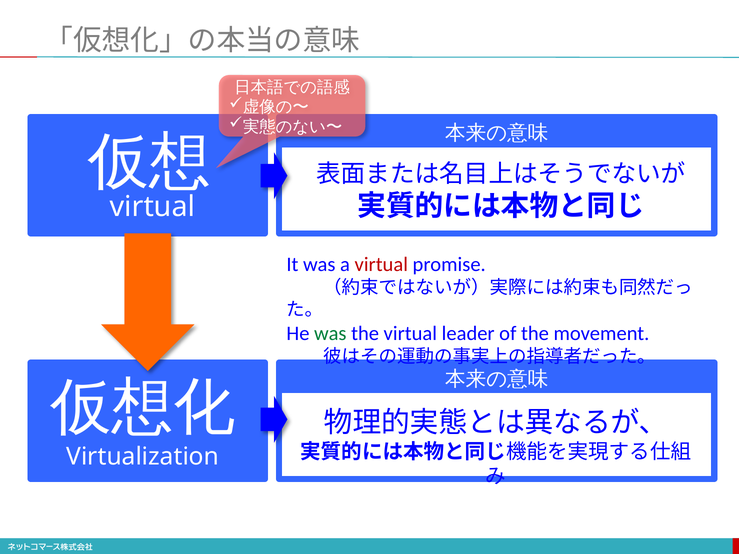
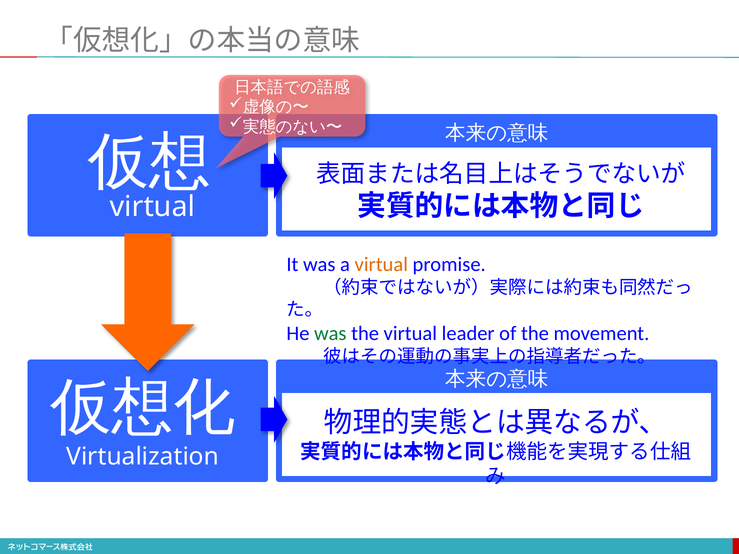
virtual colour: red -> orange (381, 264)
